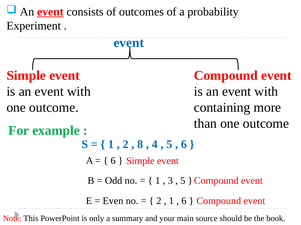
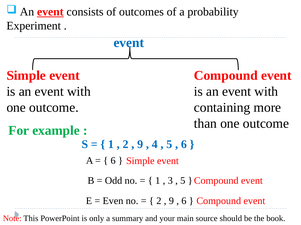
8: 8 -> 9 (140, 145)
1: 1 -> 9 (171, 201)
